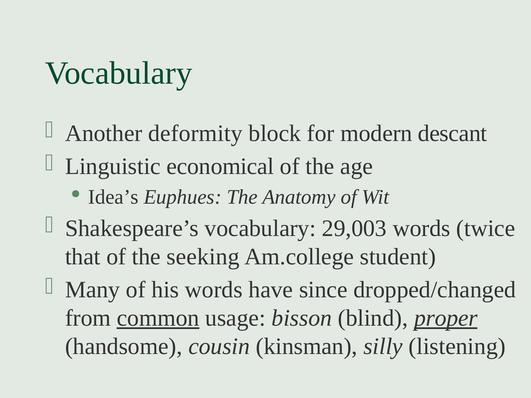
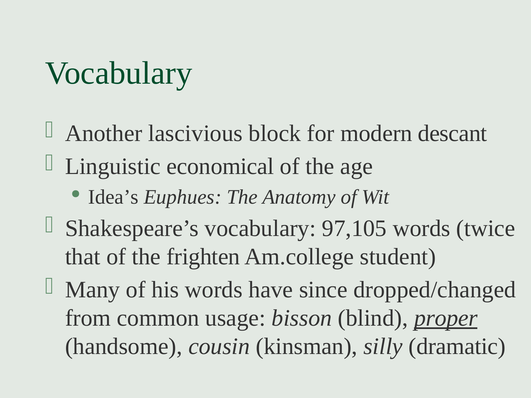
deformity: deformity -> lascivious (195, 134)
29,003: 29,003 -> 97,105 (354, 229)
seeking: seeking -> frighten (203, 257)
common underline: present -> none (158, 318)
listening: listening -> dramatic (457, 347)
